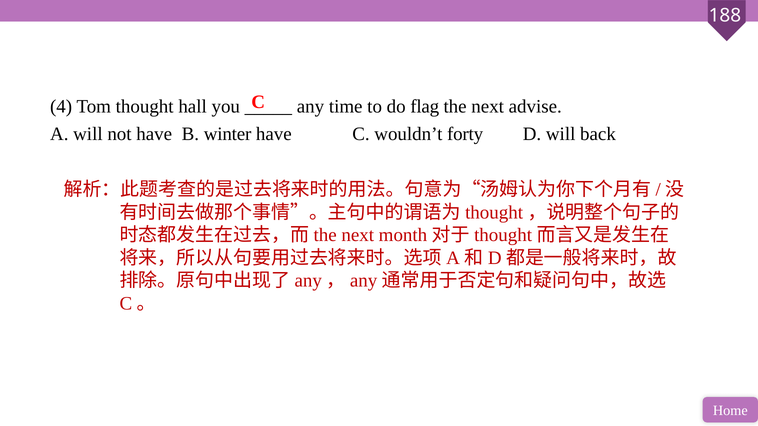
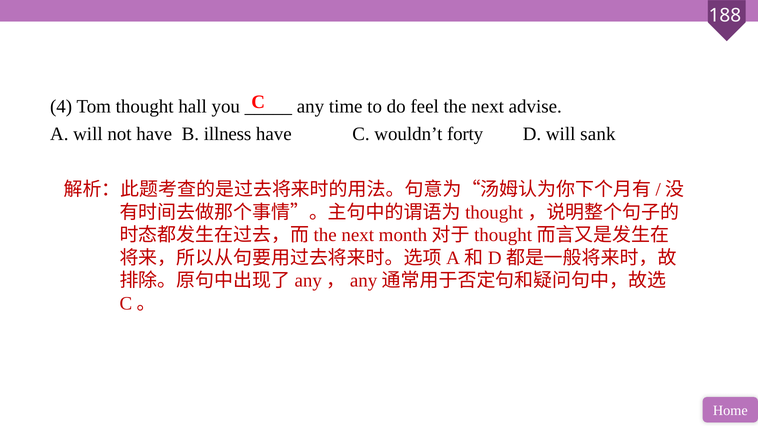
flag: flag -> feel (425, 107)
winter: winter -> illness (228, 134)
back: back -> sank (598, 134)
